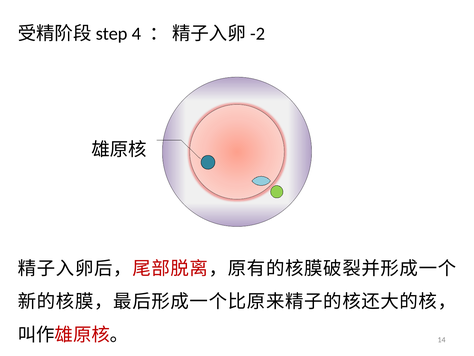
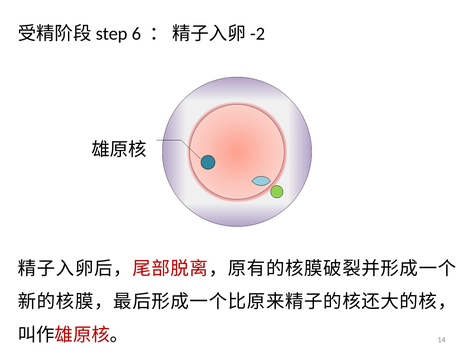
4: 4 -> 6 (136, 34)
